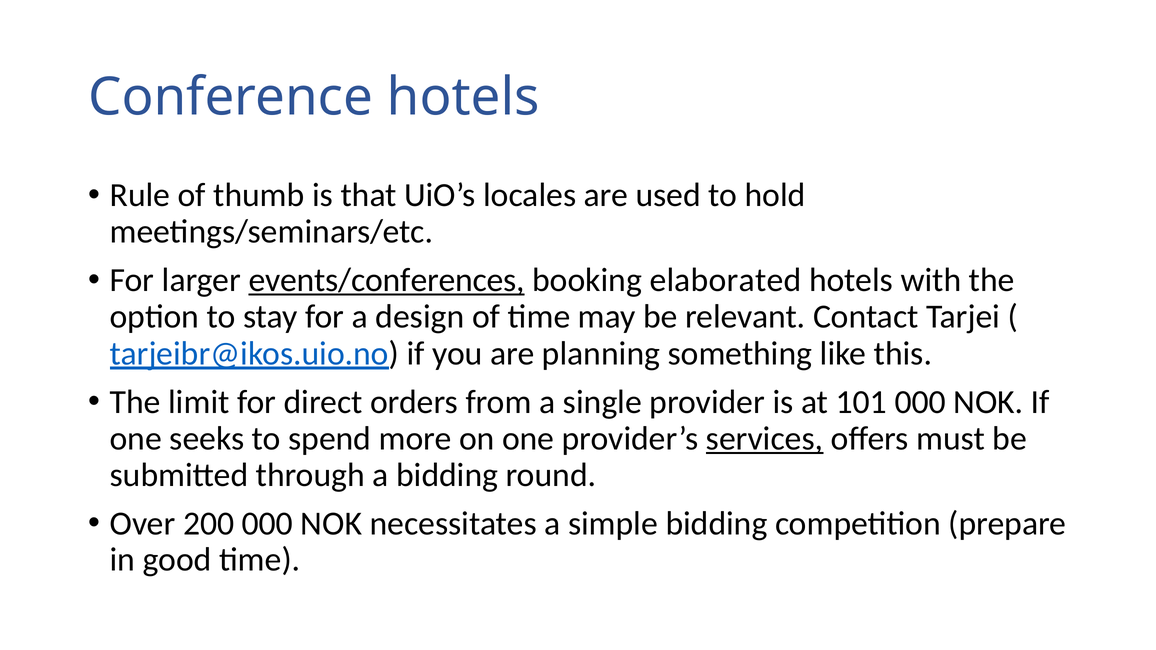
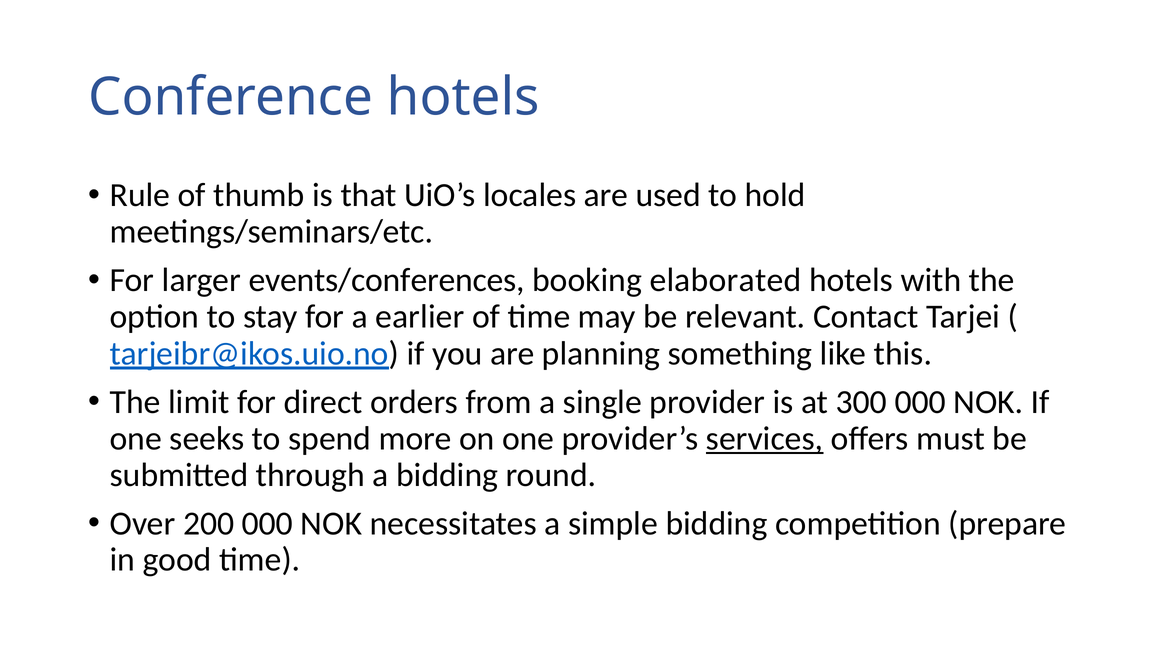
events/conferences underline: present -> none (387, 280)
design: design -> earlier (420, 317)
101: 101 -> 300 (861, 402)
